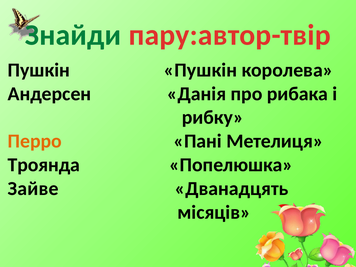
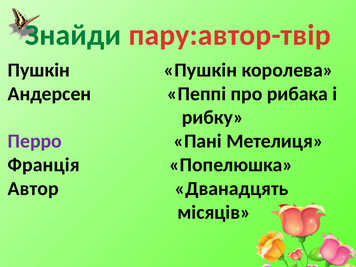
Данія: Данія -> Пеппі (197, 94)
Перро colour: orange -> purple (35, 141)
Троянда: Троянда -> Франція (44, 165)
Зайве: Зайве -> Автор (33, 189)
